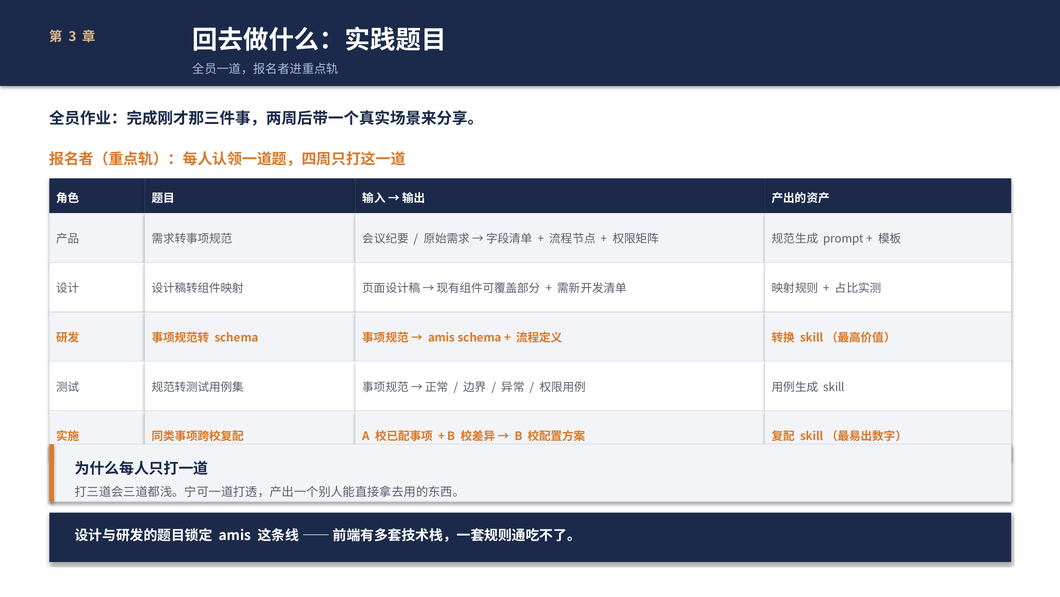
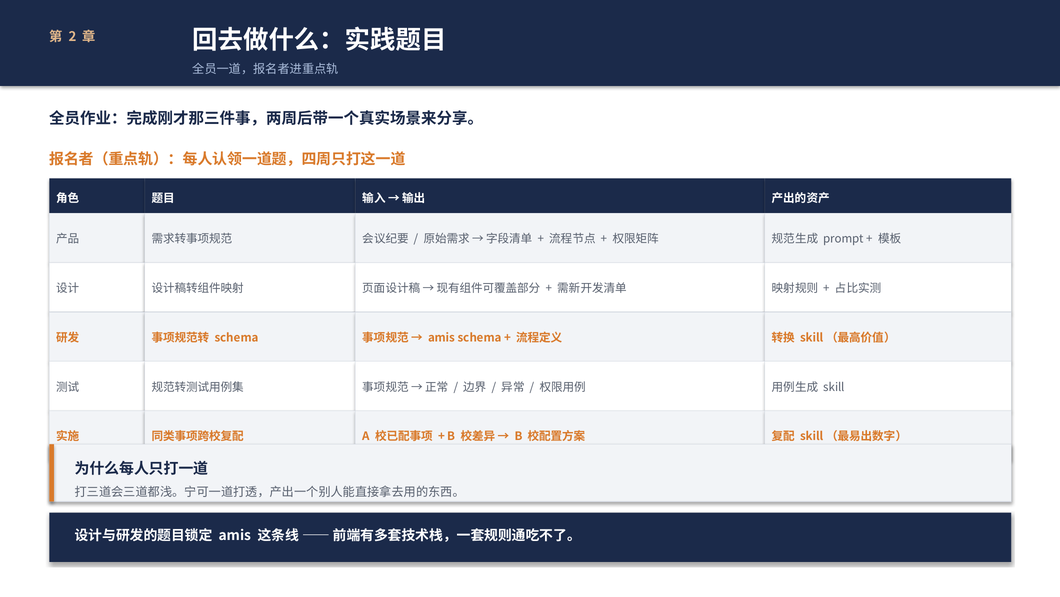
3: 3 -> 2 (72, 37)
